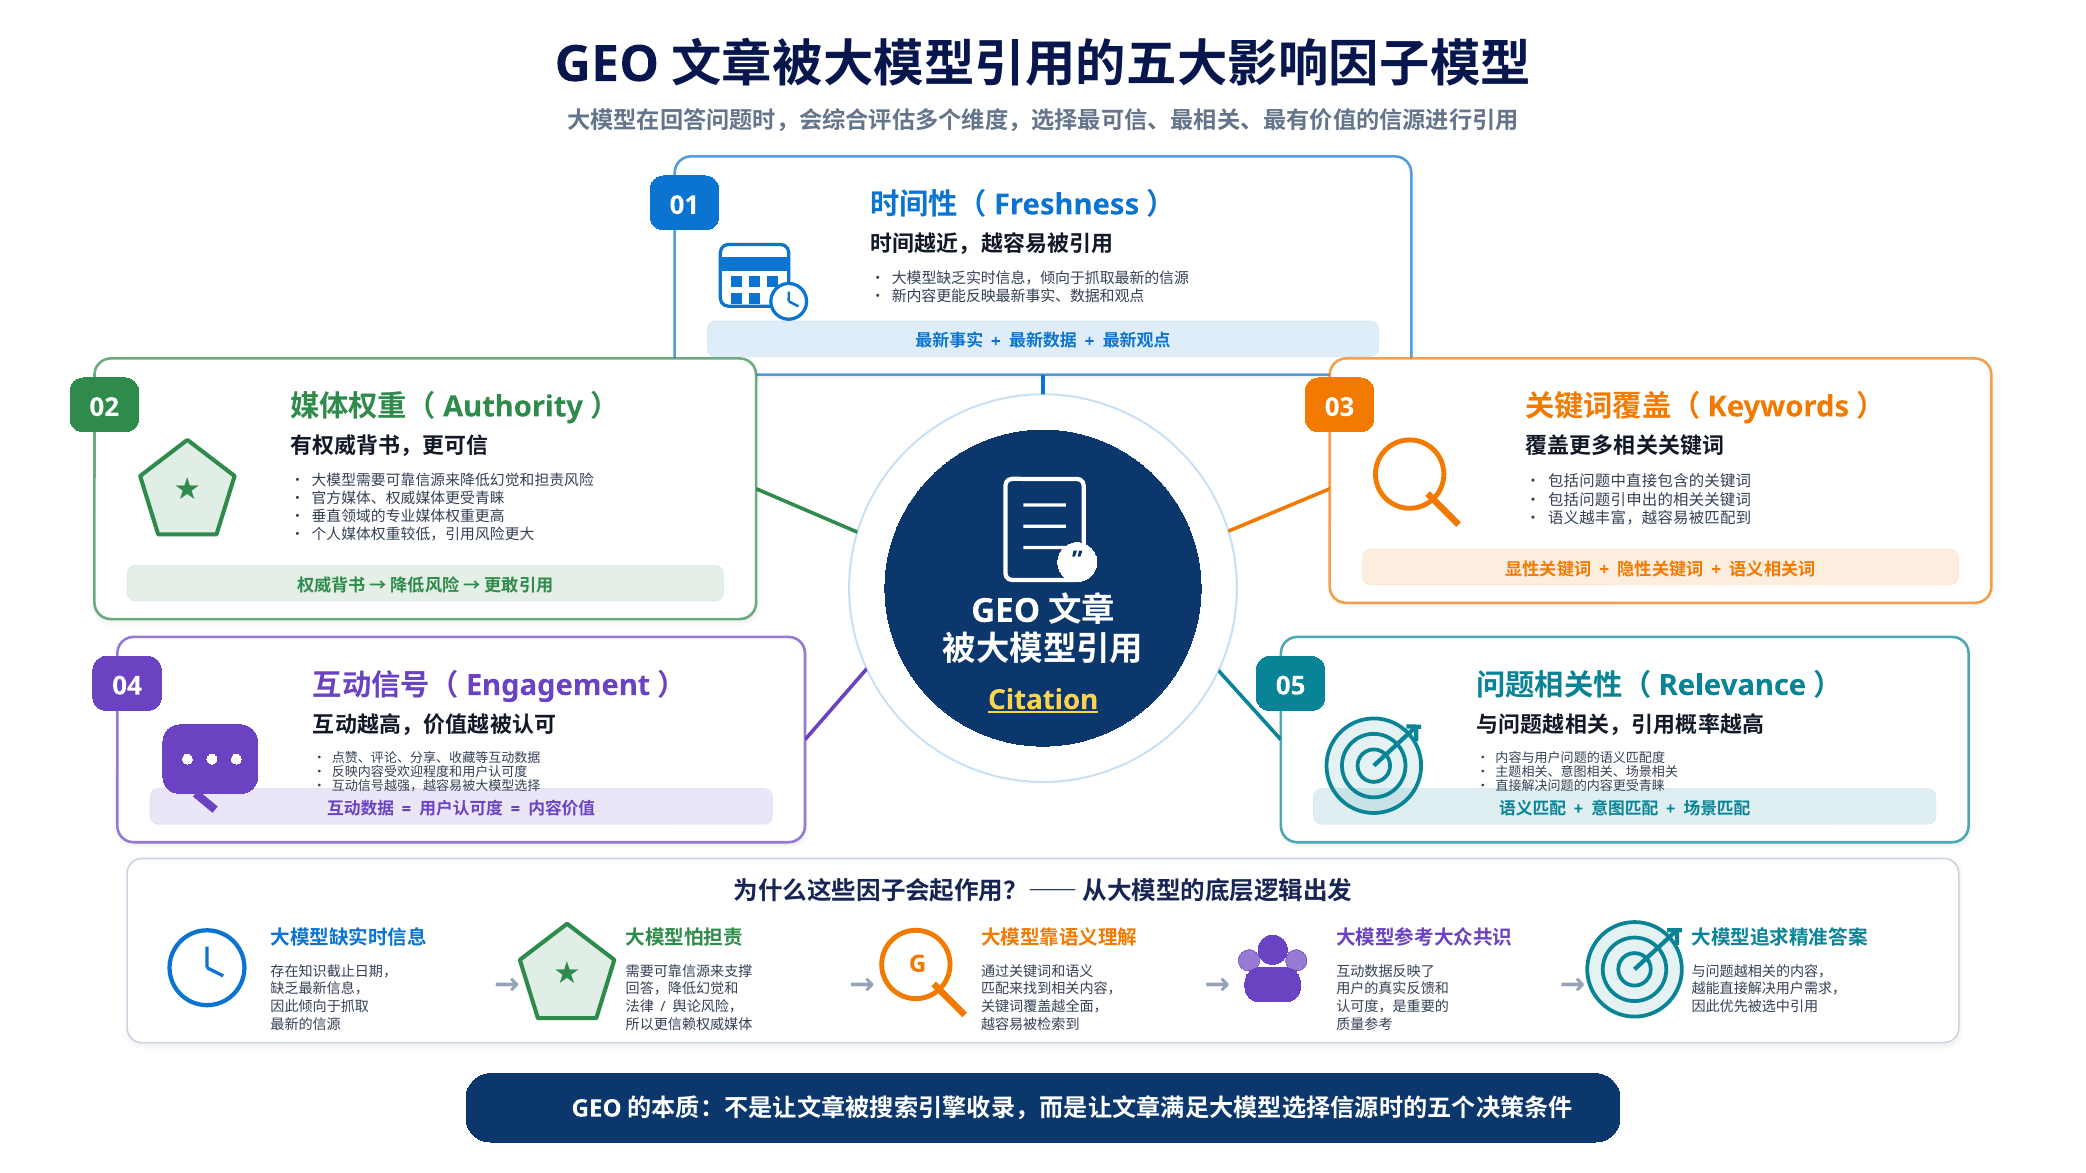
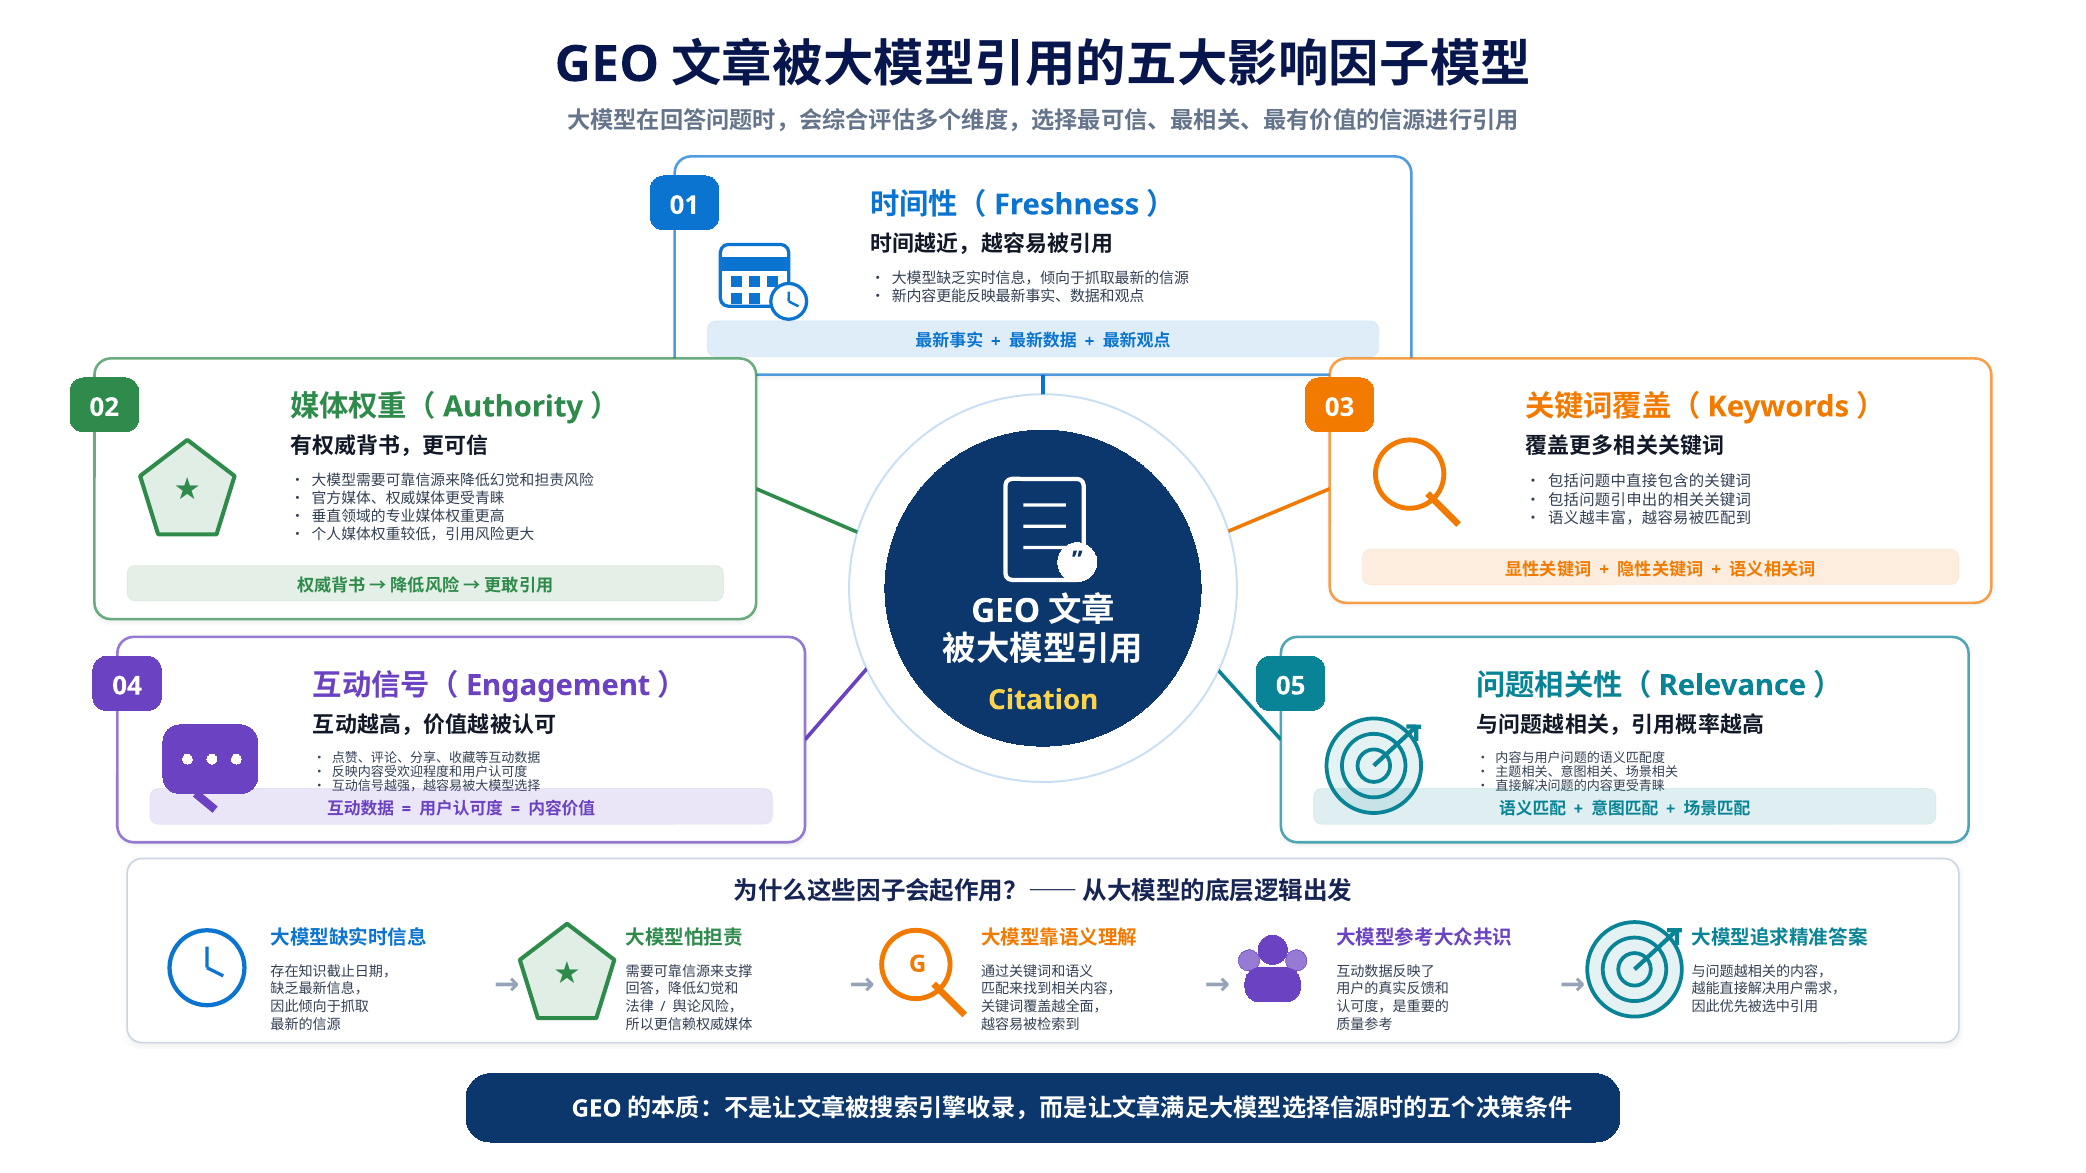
Citation underline: present -> none (1043, 700)
